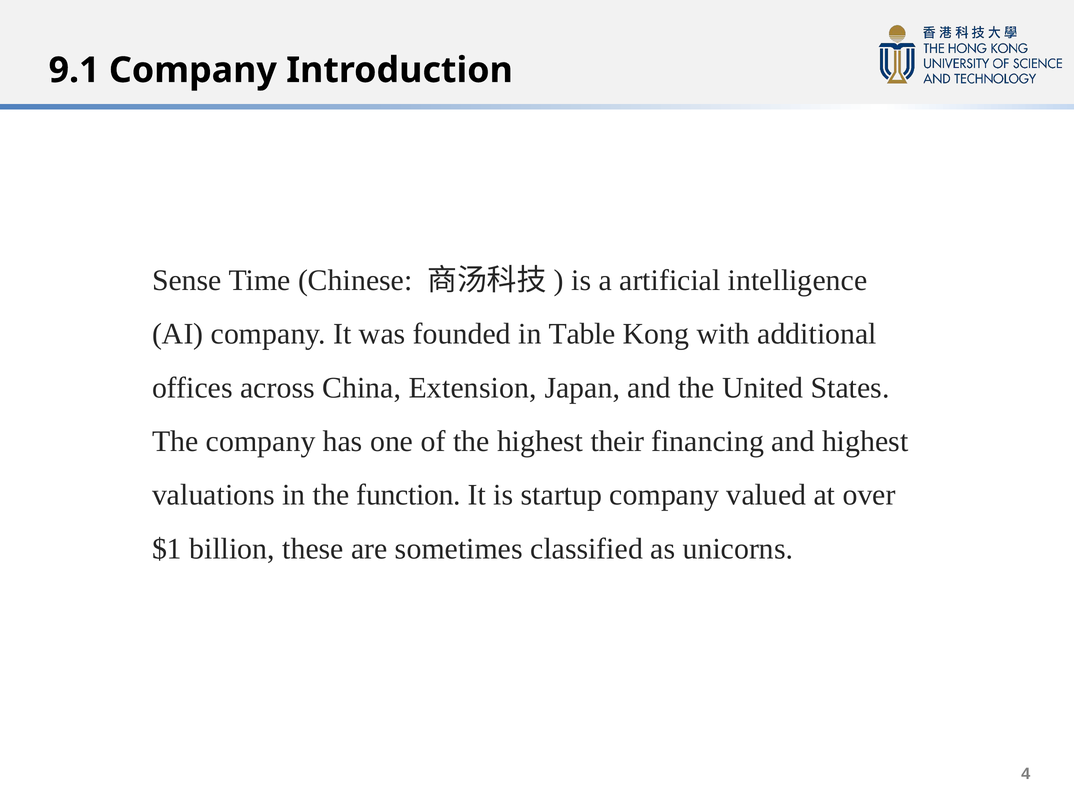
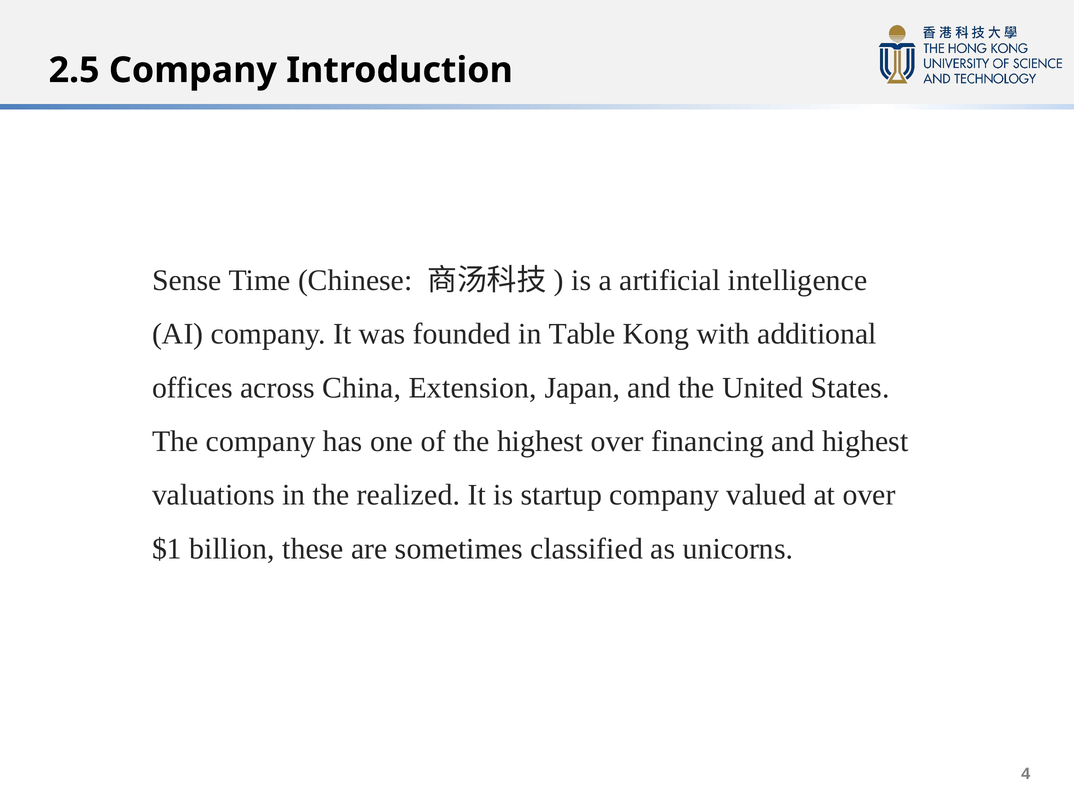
9.1: 9.1 -> 2.5 (74, 70)
highest their: their -> over (617, 442)
function: function -> realized (408, 495)
